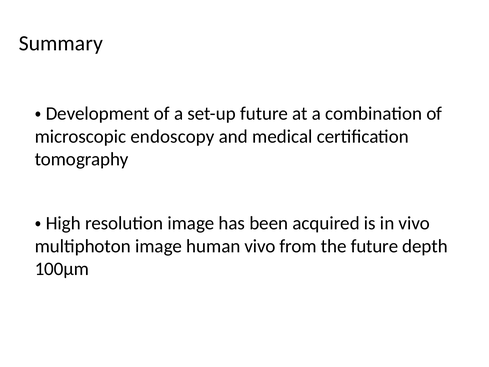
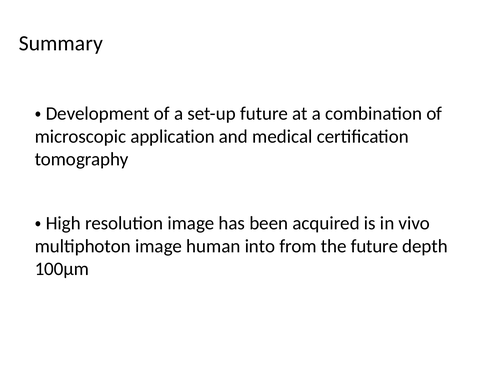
endoscopy: endoscopy -> application (173, 136)
human vivo: vivo -> into (260, 246)
